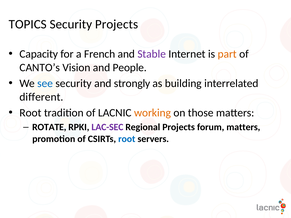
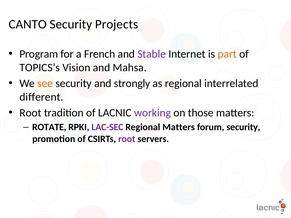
TOPICS: TOPICS -> CANTO (28, 24)
Capacity: Capacity -> Program (39, 54)
CANTO’s: CANTO’s -> TOPICS’s (40, 68)
People: People -> Mahsa (130, 68)
see colour: blue -> orange (45, 83)
as building: building -> regional (183, 83)
working colour: orange -> purple (152, 113)
Regional Projects: Projects -> Matters (179, 127)
forum matters: matters -> security (243, 127)
root colour: blue -> purple (127, 139)
